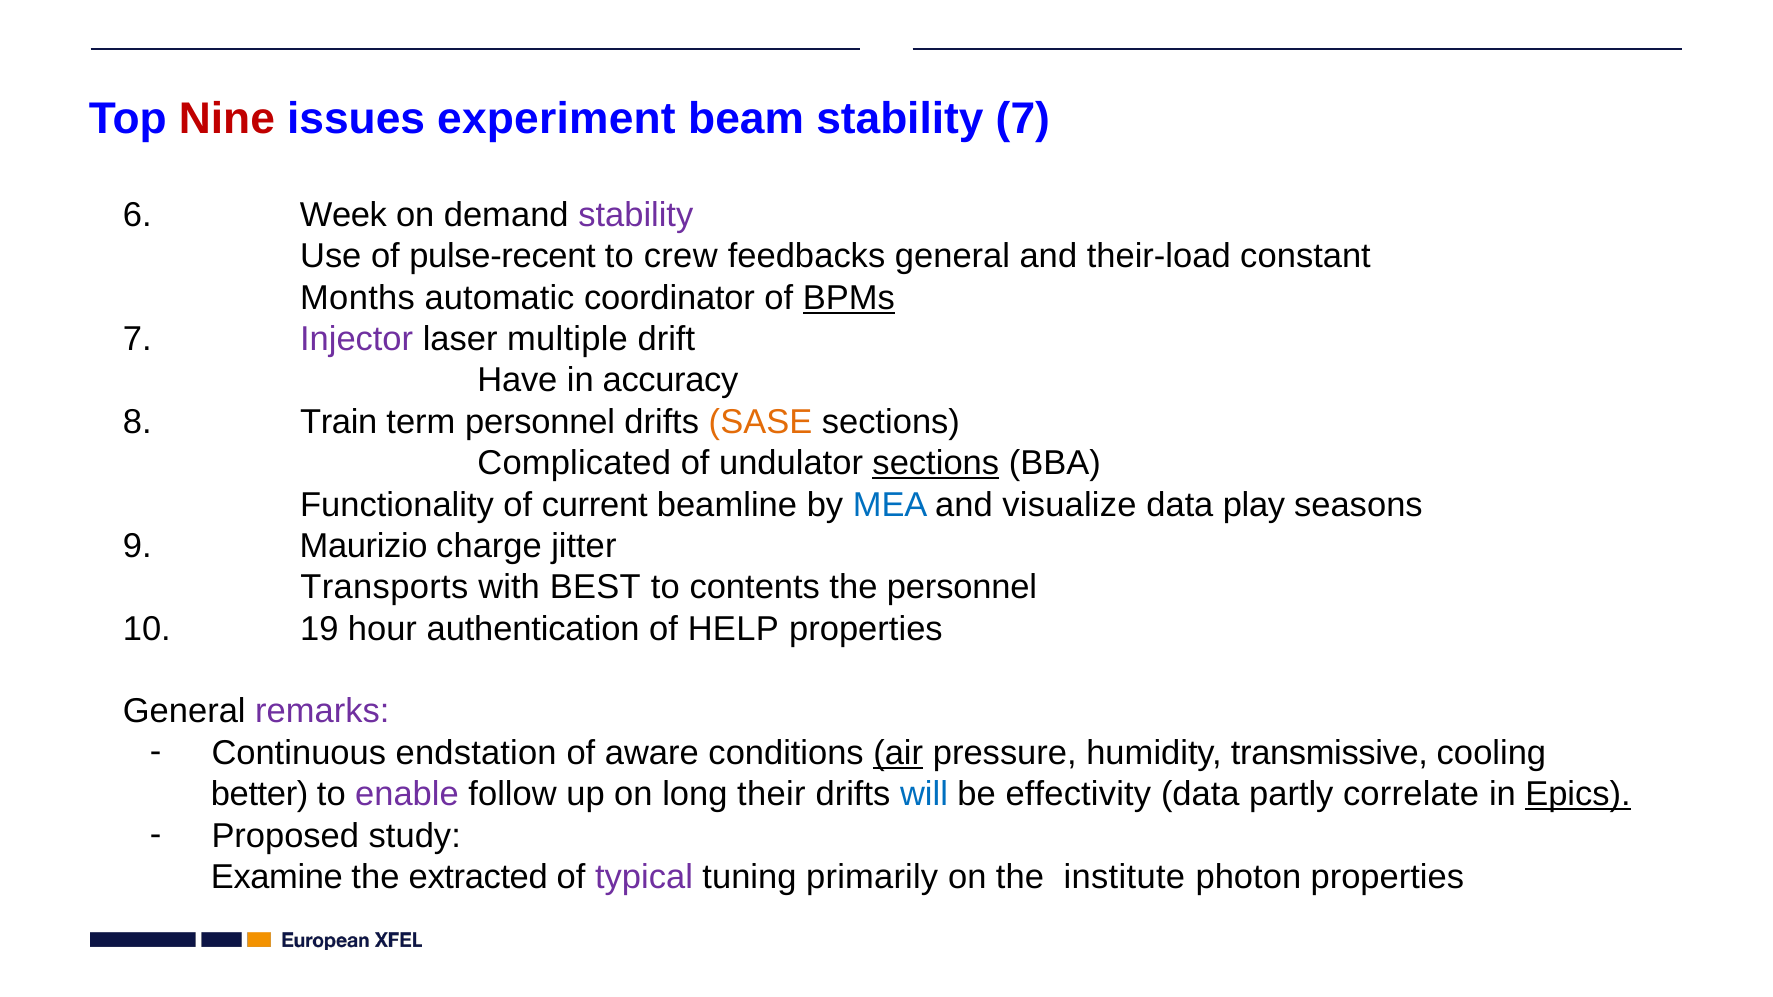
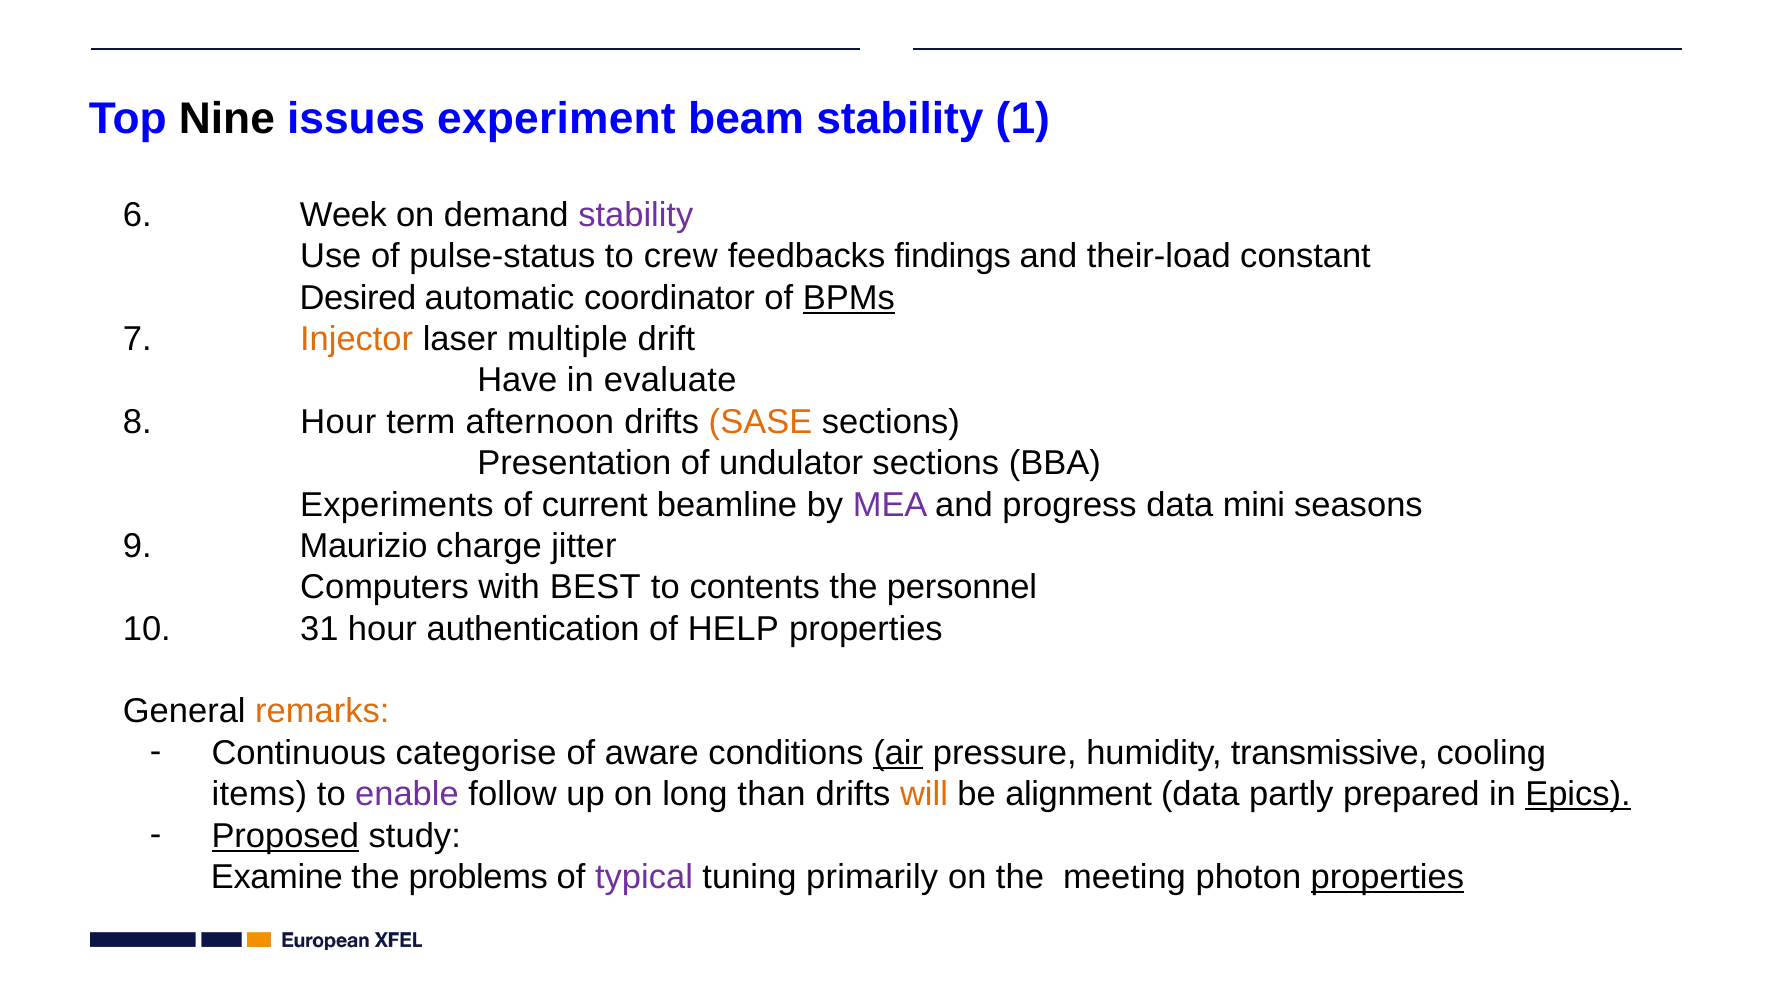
Nine colour: red -> black (227, 119)
stability 7: 7 -> 1 (1023, 119)
pulse-recent: pulse-recent -> pulse-status (502, 257)
feedbacks general: general -> findings (953, 257)
Months: Months -> Desired (358, 298)
Injector colour: purple -> orange (357, 339)
accuracy: accuracy -> evaluate (670, 381)
8 Train: Train -> Hour (338, 422)
term personnel: personnel -> afternoon (540, 422)
Complicated: Complicated -> Presentation (574, 463)
sections underline: present -> none (936, 463)
Functionality: Functionality -> Experiments (397, 505)
MEA colour: blue -> purple (890, 505)
visualize: visualize -> progress (1070, 505)
play: play -> mini (1254, 505)
Transports: Transports -> Computers (385, 588)
19: 19 -> 31 (319, 629)
remarks colour: purple -> orange (322, 712)
endstation: endstation -> categorise (476, 753)
better: better -> items (259, 795)
their: their -> than (771, 795)
will colour: blue -> orange (924, 795)
effectivity: effectivity -> alignment (1079, 795)
correlate: correlate -> prepared (1411, 795)
Proposed underline: none -> present (285, 836)
extracted: extracted -> problems (478, 877)
institute: institute -> meeting (1125, 877)
properties underline: none -> present (1387, 877)
